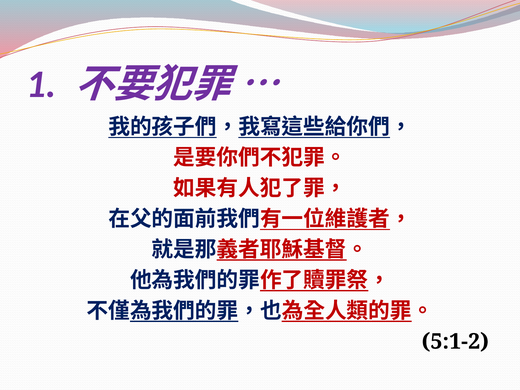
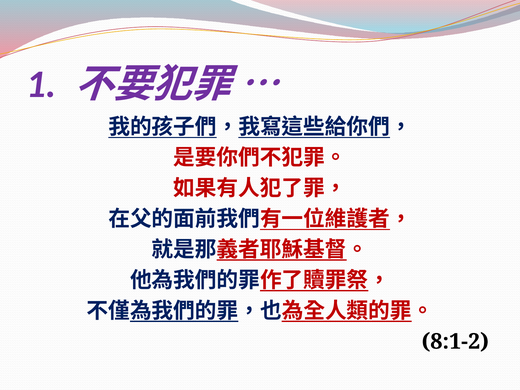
5:1-2: 5:1-2 -> 8:1-2 (455, 342)
